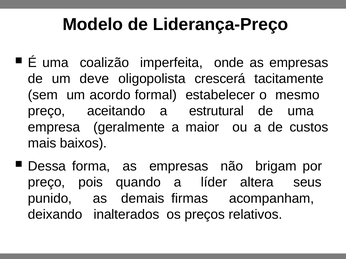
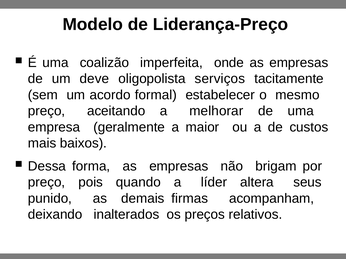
crescerá: crescerá -> serviços (220, 79)
estrutural: estrutural -> melhorar (216, 111)
